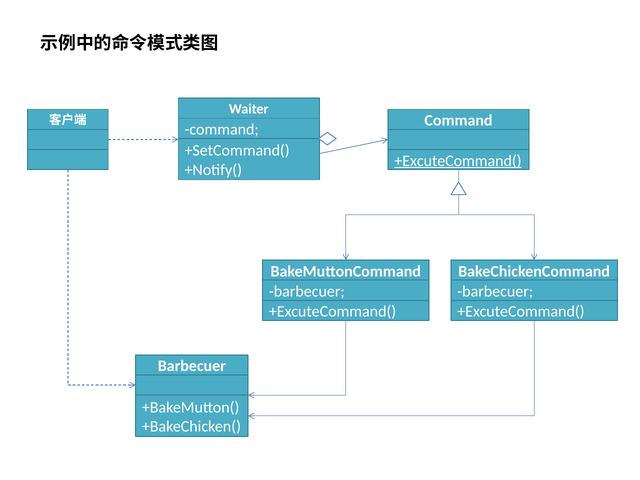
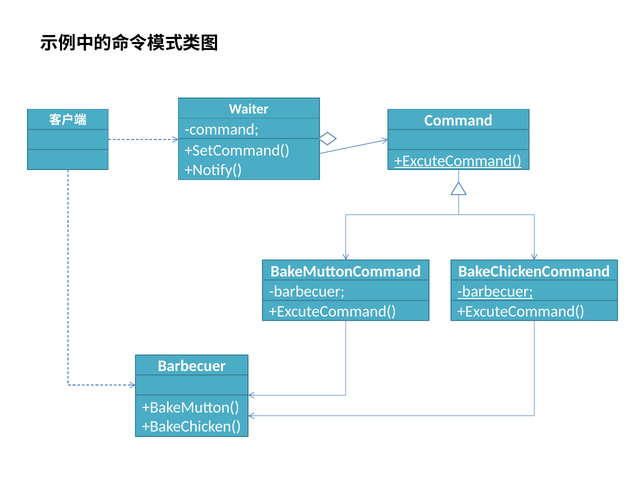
barbecuer underline: none -> present (495, 291)
